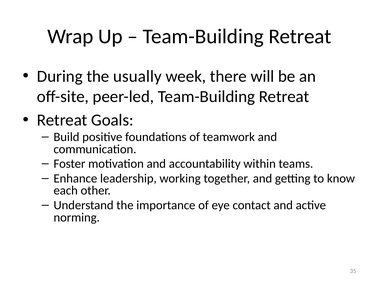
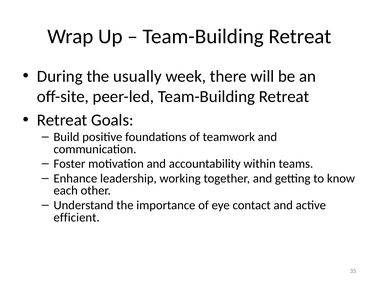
norming: norming -> efficient (77, 218)
